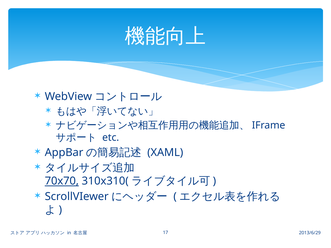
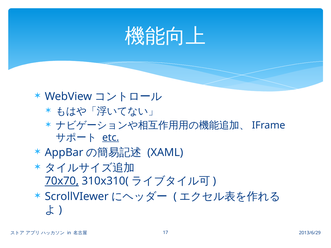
etc underline: none -> present (111, 138)
